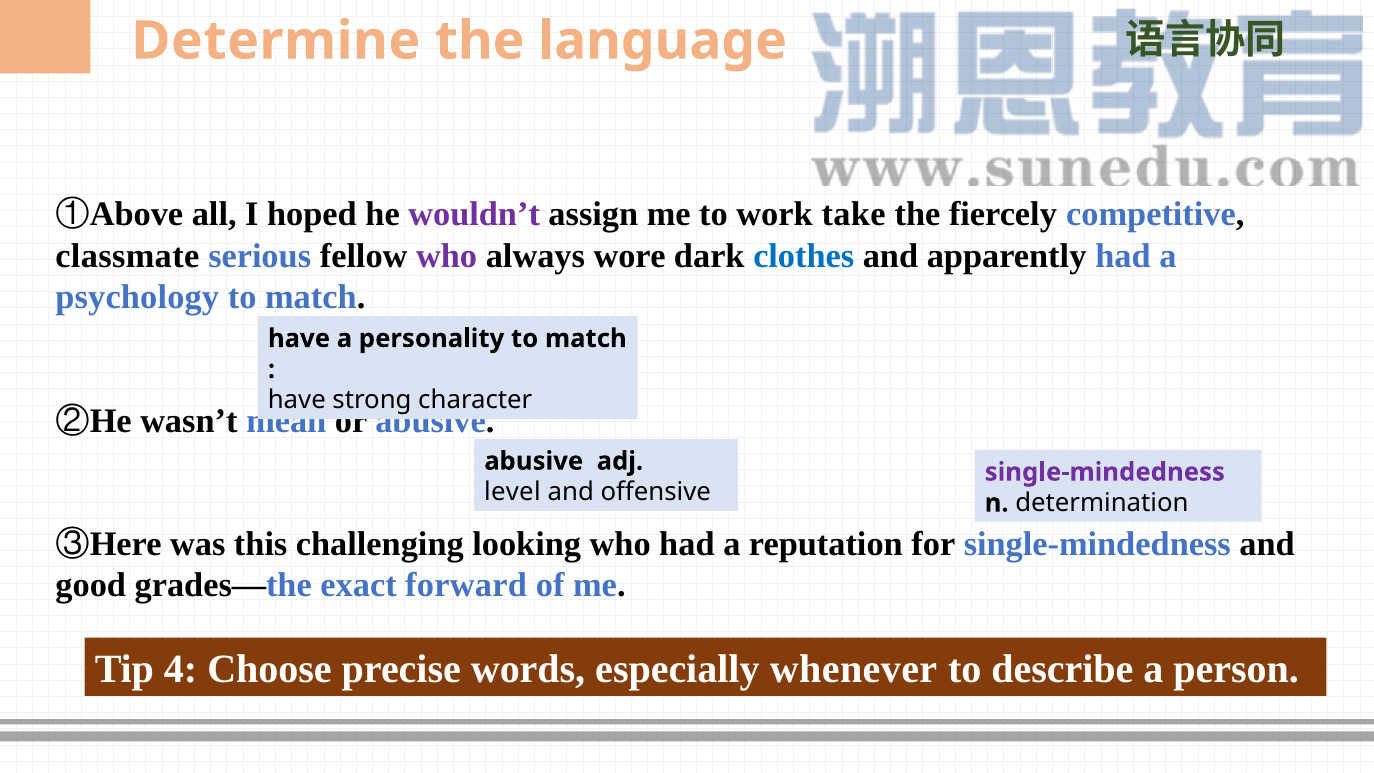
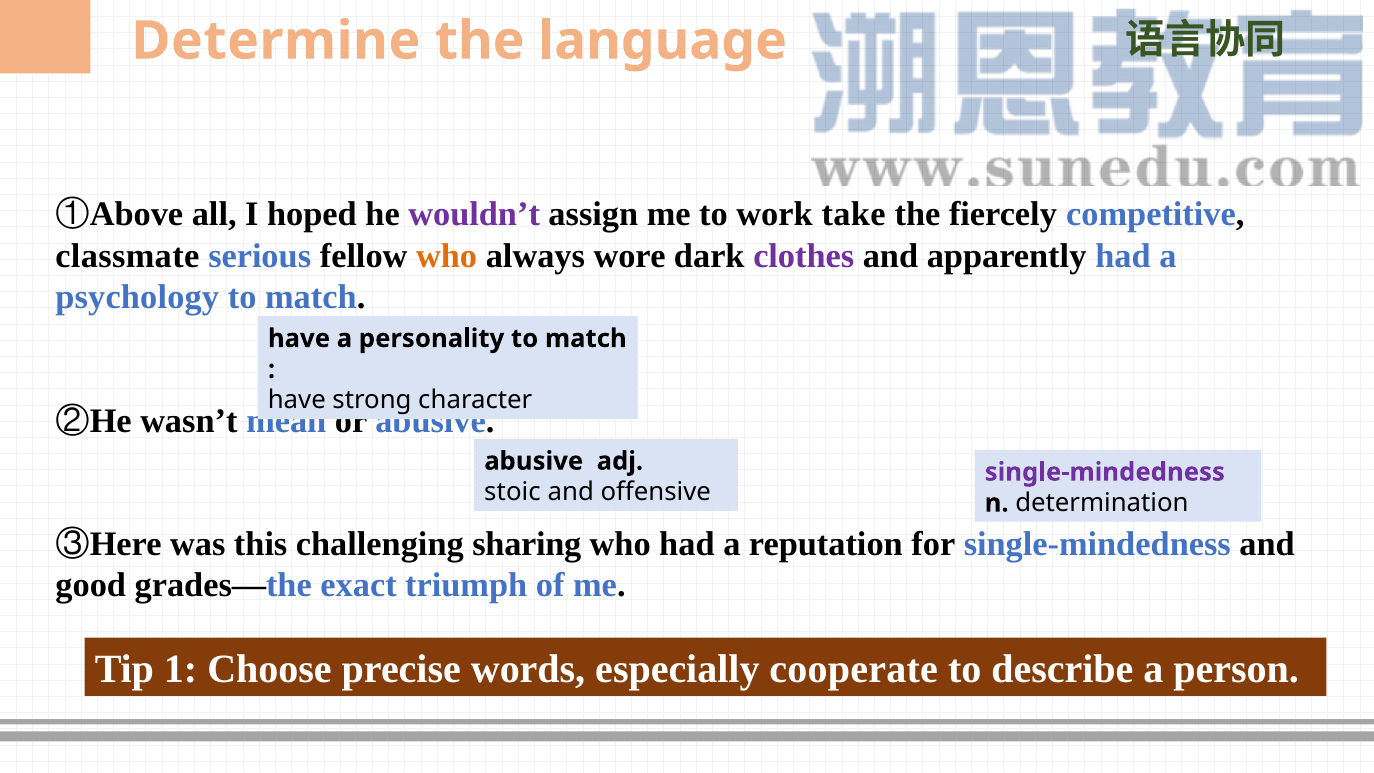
who colour: purple -> orange (447, 256)
clothes colour: blue -> purple (804, 256)
level: level -> stoic (513, 492)
looking: looking -> sharing (527, 544)
forward: forward -> triumph (466, 586)
4: 4 -> 1 (181, 669)
whenever: whenever -> cooperate (854, 669)
